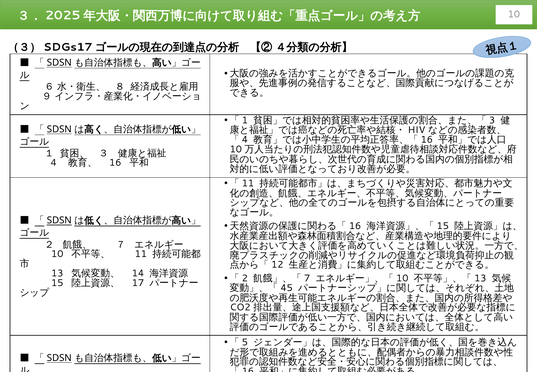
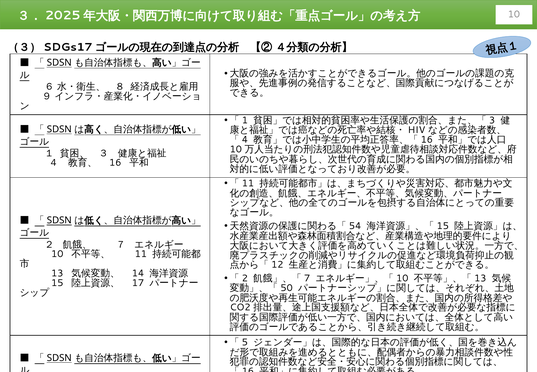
16: 16 -> 54 (355, 226)
45: 45 -> 50 (287, 288)
